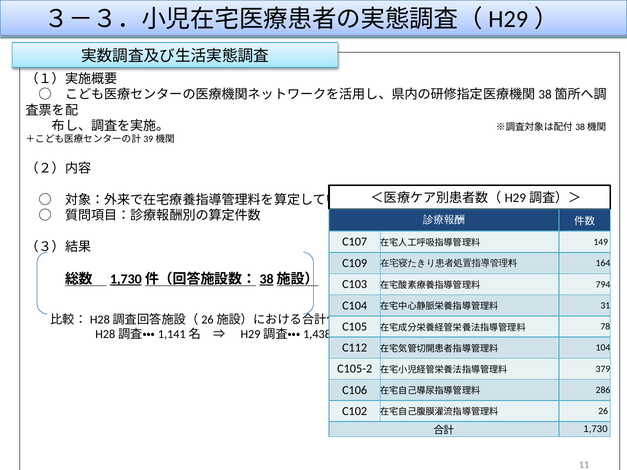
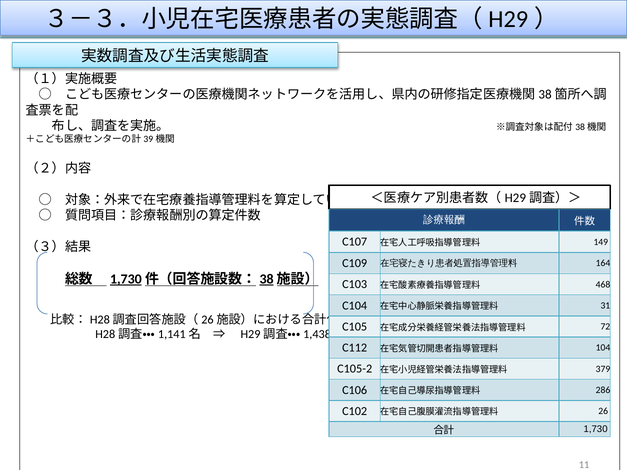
794: 794 -> 468 (603, 285)
78: 78 -> 72 (605, 327)
